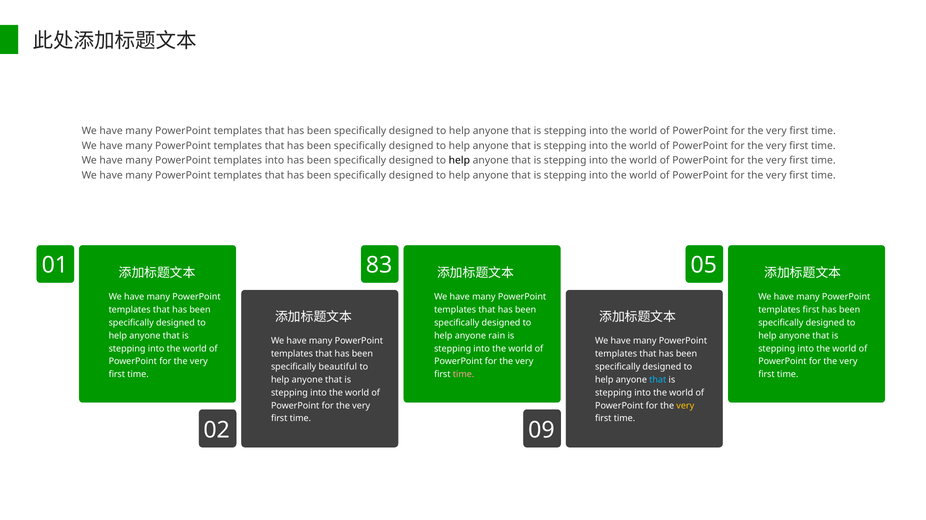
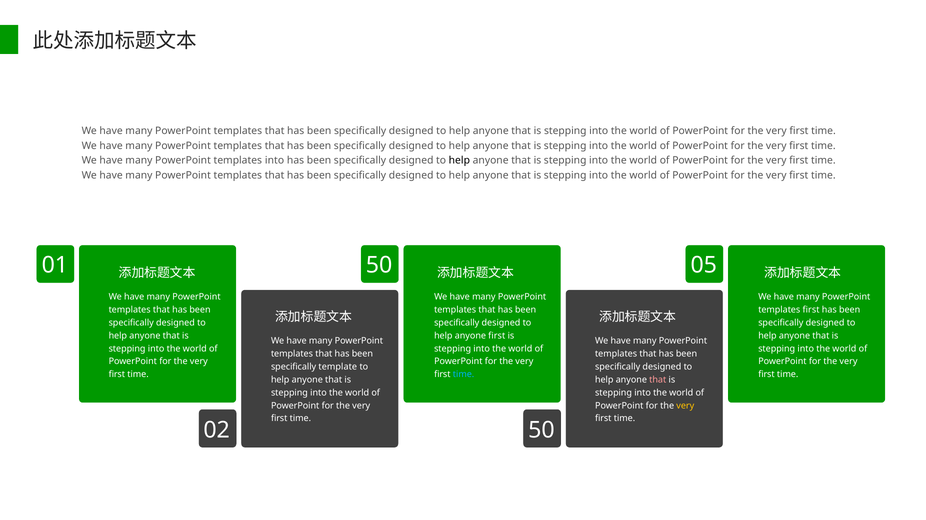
01 83: 83 -> 50 (379, 266)
anyone rain: rain -> first (497, 336)
beautiful: beautiful -> template (338, 367)
time colour: pink -> light blue (464, 375)
that colour: light blue -> pink (658, 380)
02 09: 09 -> 50 (541, 431)
